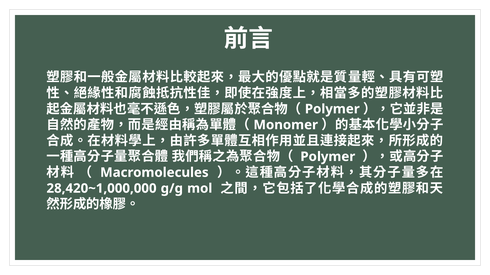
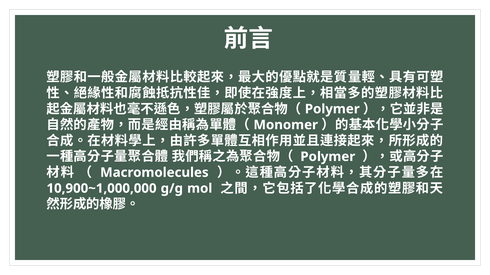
28,420~1,000,000: 28,420~1,000,000 -> 10,900~1,000,000 (102, 189)
